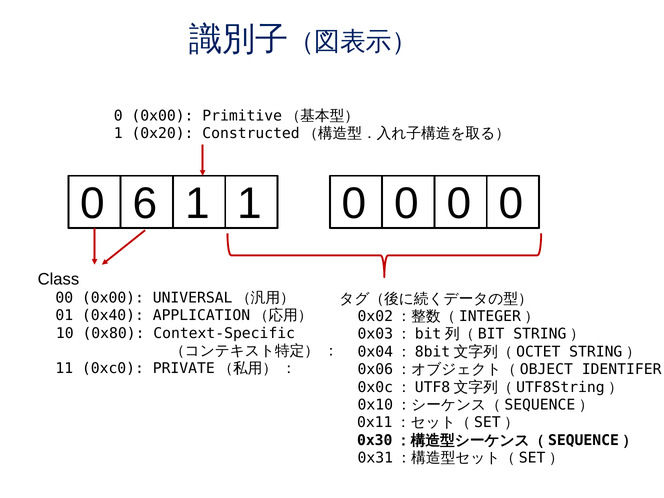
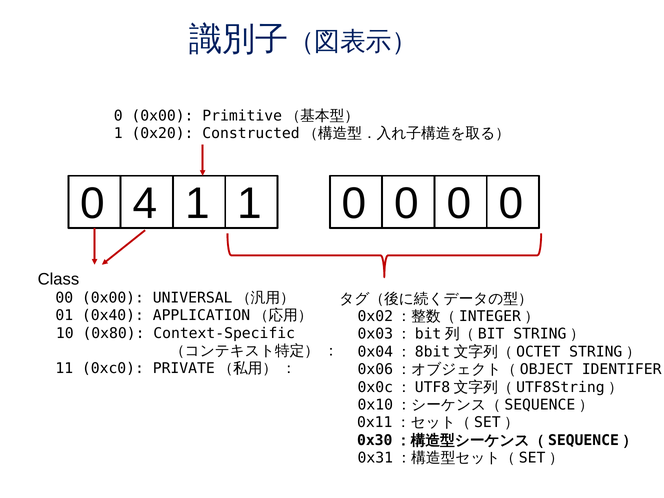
6: 6 -> 4 (145, 203)
